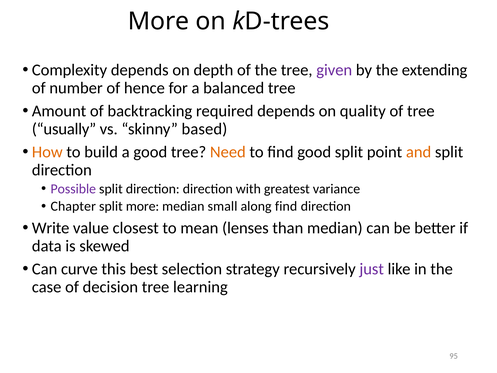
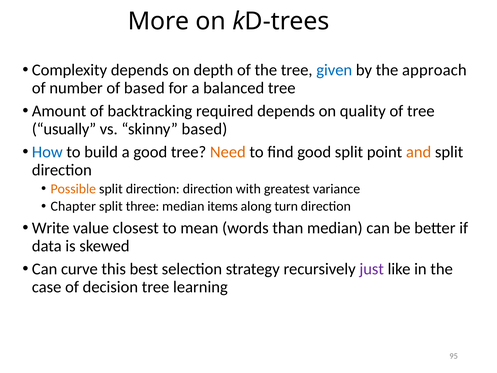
given colour: purple -> blue (334, 70)
extending: extending -> approach (434, 70)
of hence: hence -> based (144, 88)
How colour: orange -> blue (47, 152)
Possible colour: purple -> orange (73, 189)
split more: more -> three (143, 206)
small: small -> items (223, 206)
along find: find -> turn (286, 206)
lenses: lenses -> words (245, 228)
